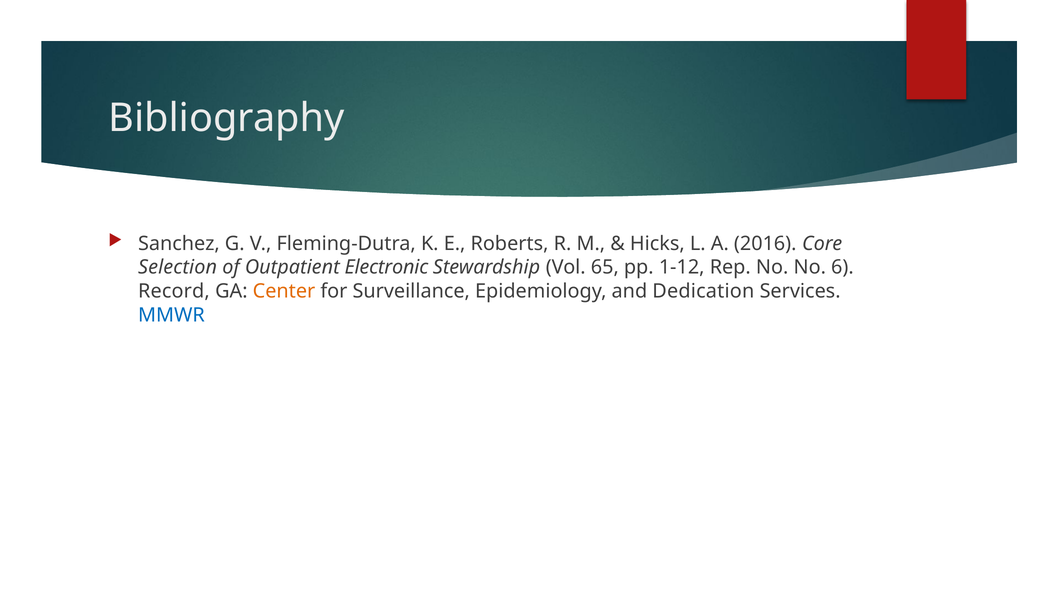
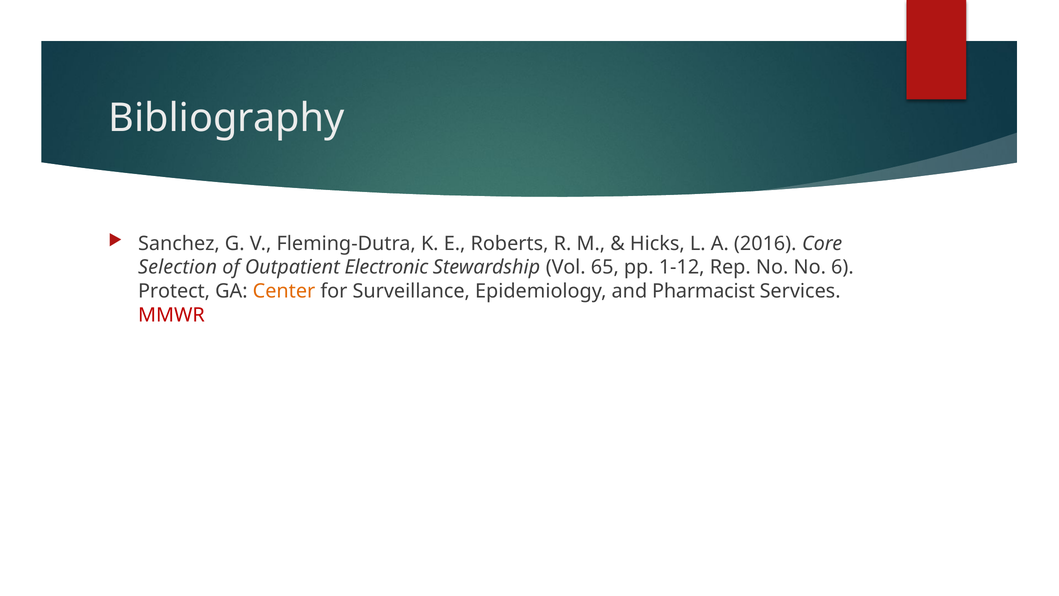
Record: Record -> Protect (174, 291)
Dedication: Dedication -> Pharmacist (704, 291)
MMWR colour: blue -> red (171, 315)
